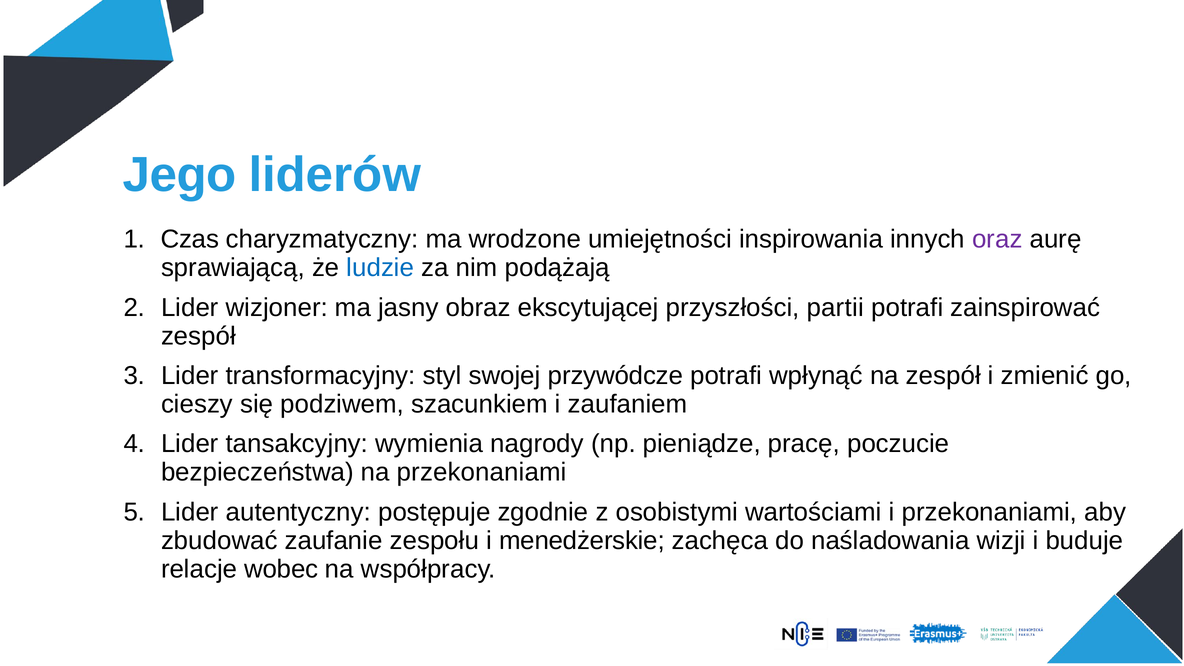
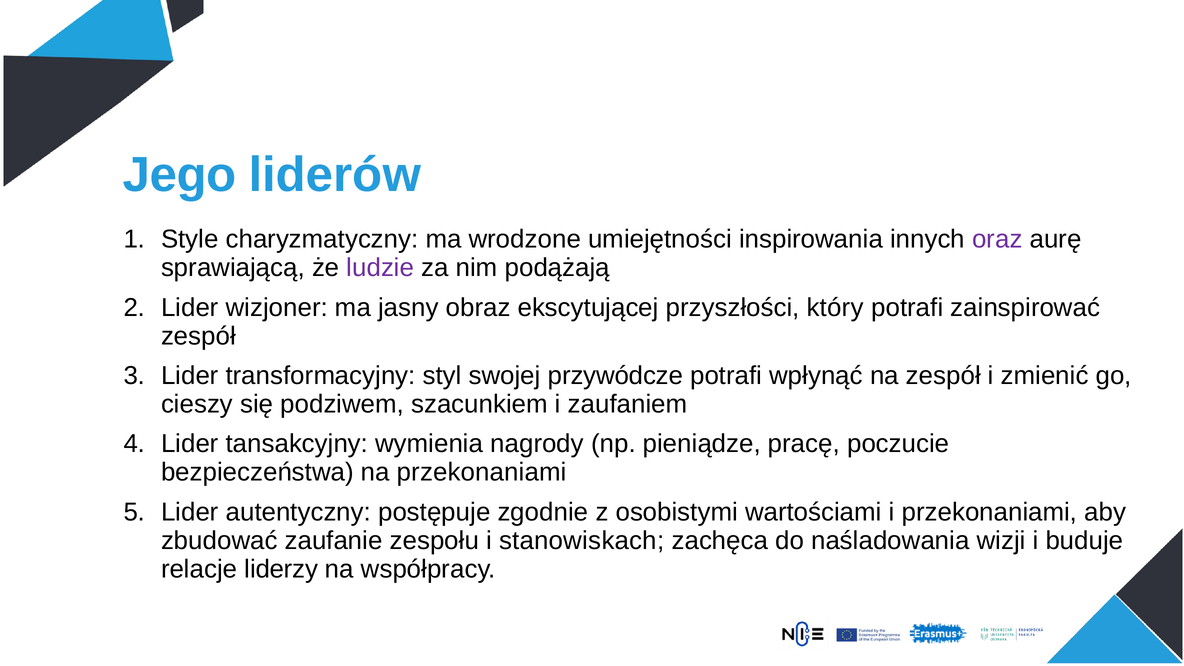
Czas: Czas -> Style (190, 239)
ludzie colour: blue -> purple (380, 268)
partii: partii -> który (835, 307)
menedżerskie: menedżerskie -> stanowiskach (582, 541)
wobec: wobec -> liderzy (281, 569)
